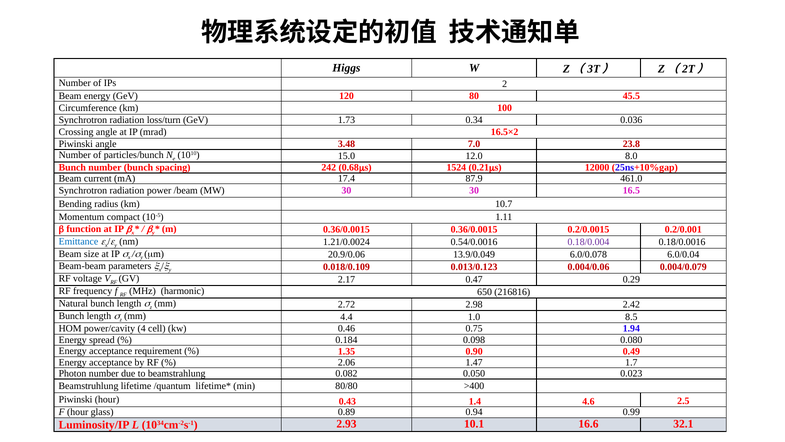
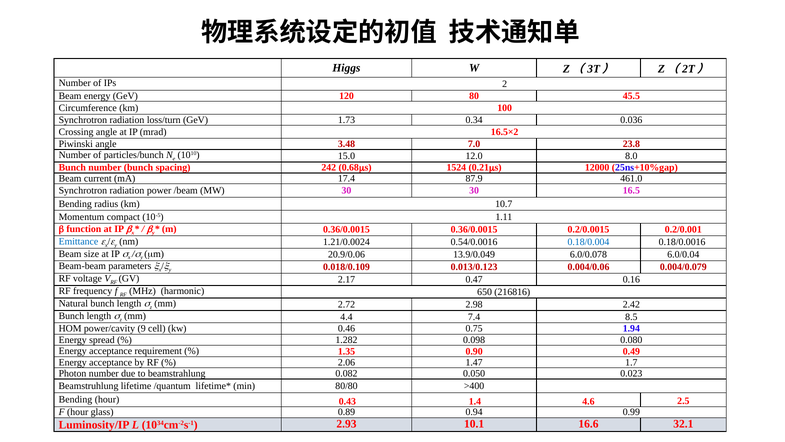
0.18/0.004 colour: purple -> blue (588, 242)
0.29: 0.29 -> 0.16 (631, 279)
1.0: 1.0 -> 7.4 (474, 317)
4: 4 -> 9 (142, 328)
0.184: 0.184 -> 1.282 (346, 340)
Piwinski: Piwinski -> Bending (75, 399)
